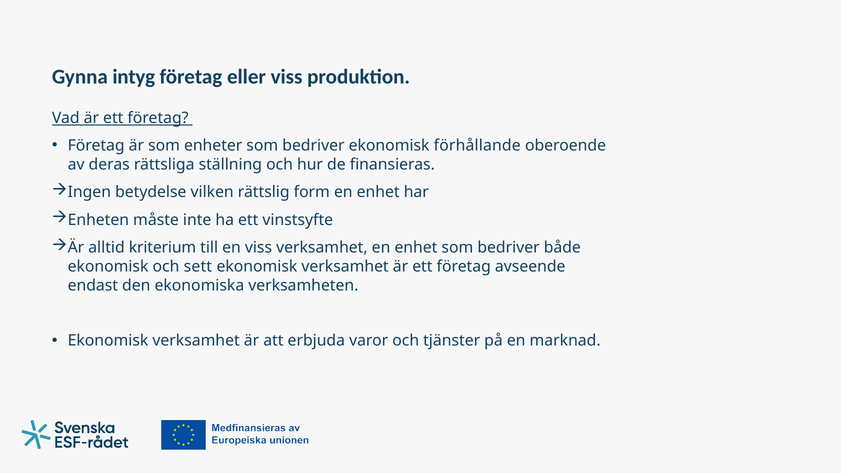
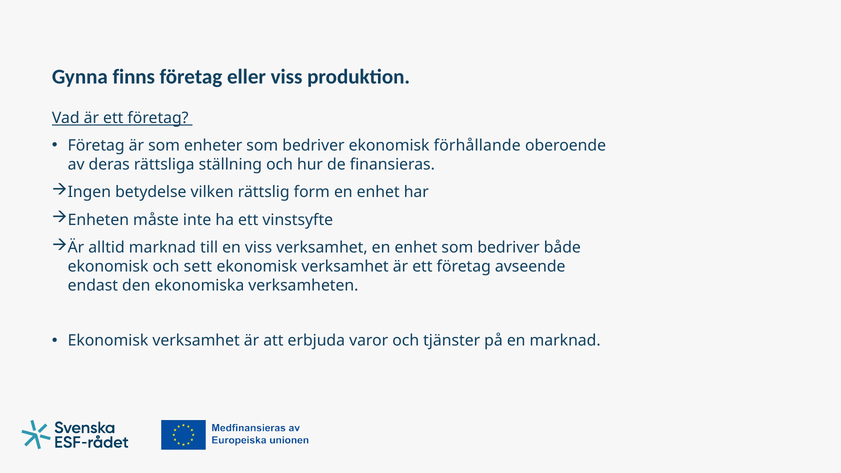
intyg: intyg -> finns (134, 77)
alltid kriterium: kriterium -> marknad (162, 248)
